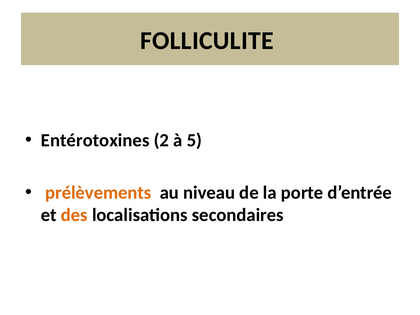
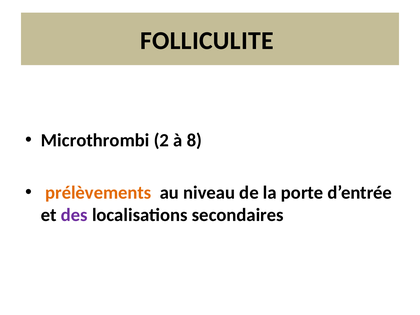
Entérotoxines: Entérotoxines -> Microthrombi (95, 140)
5: 5 -> 8 (194, 140)
des colour: orange -> purple (74, 215)
